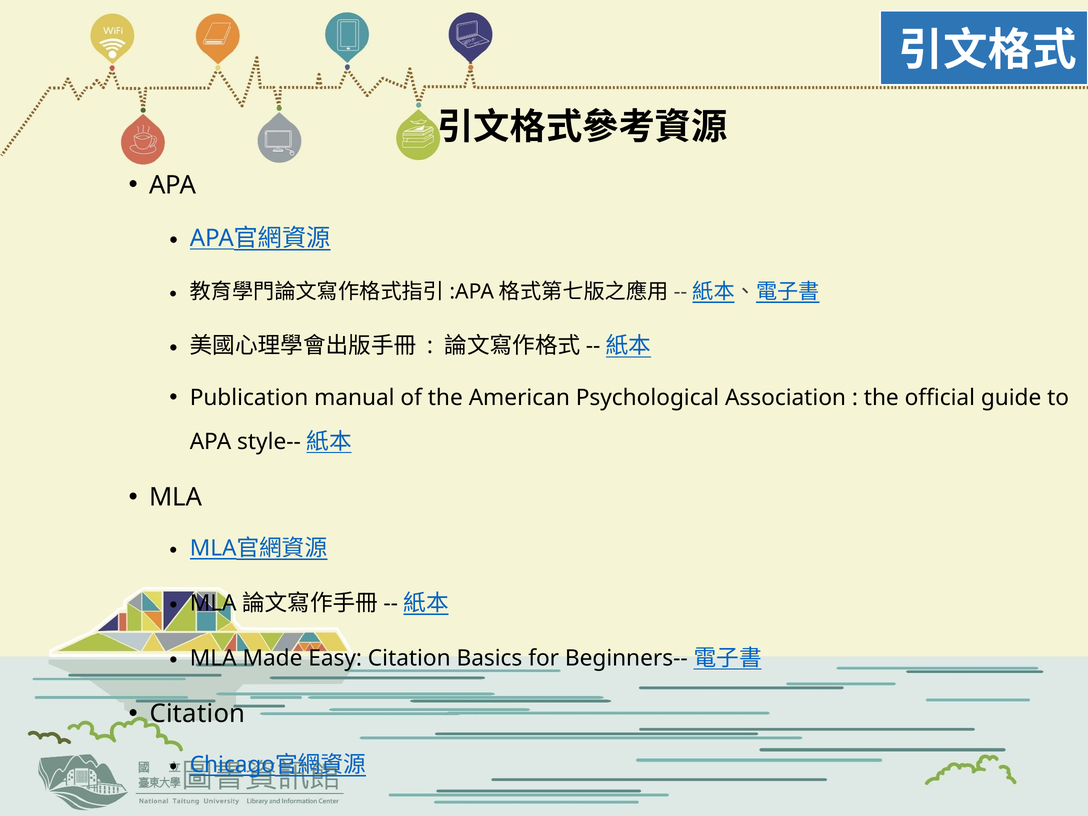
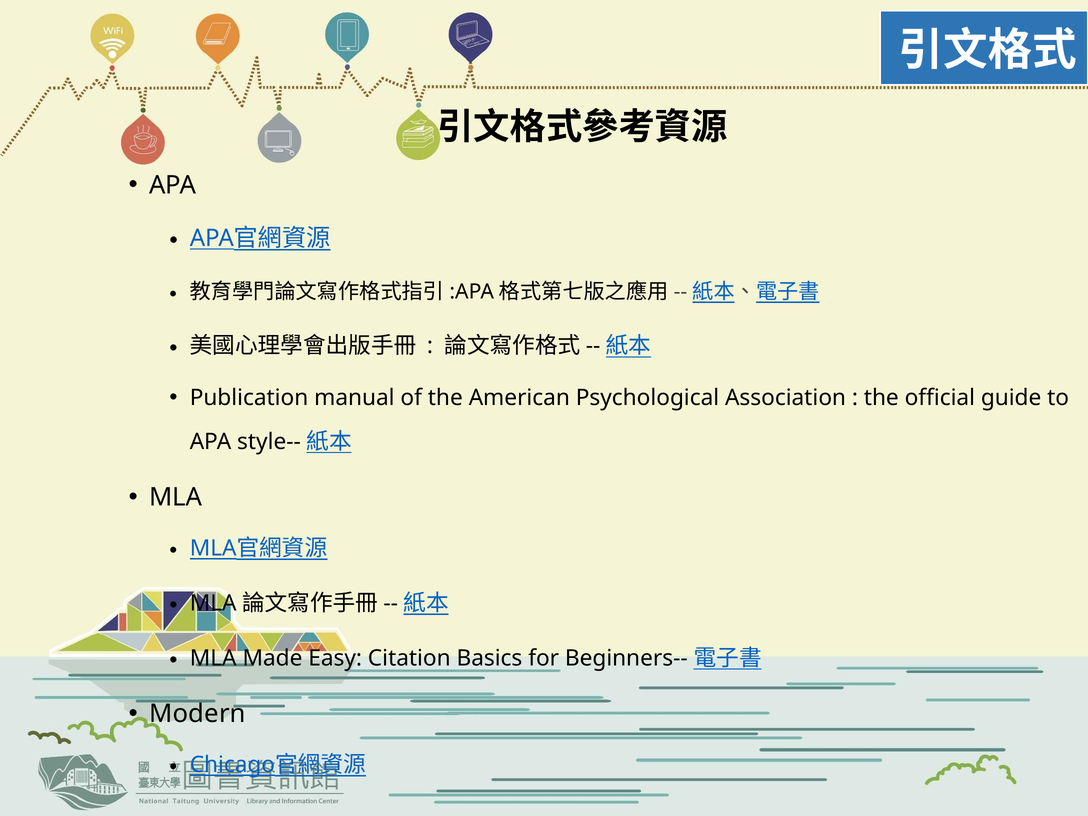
Citation: Citation -> Modern (197, 714)
